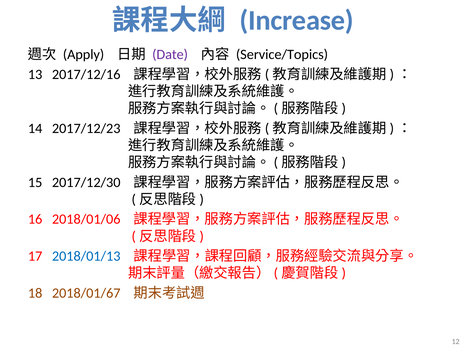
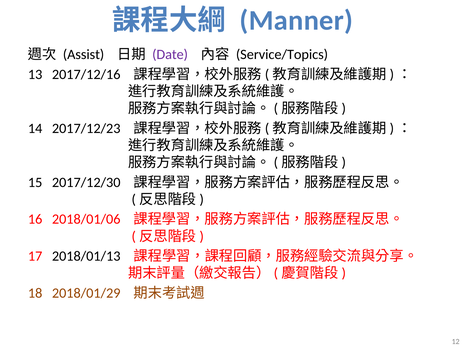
Increase: Increase -> Manner (296, 20)
Apply: Apply -> Assist (84, 55)
2018/01/13 colour: blue -> black (86, 257)
2018/01/67: 2018/01/67 -> 2018/01/29 (86, 294)
